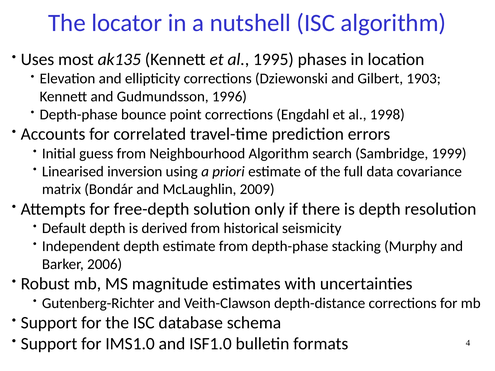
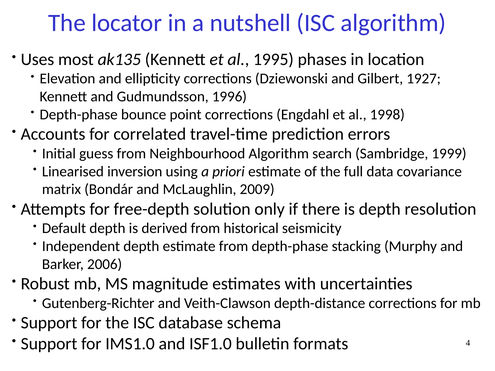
1903: 1903 -> 1927 (424, 79)
